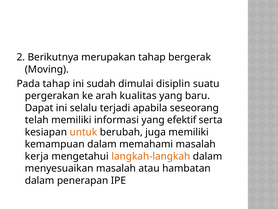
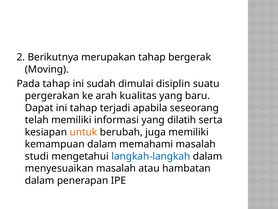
ini selalu: selalu -> tahap (84, 108)
efektif: efektif -> dilatih (182, 120)
kerja: kerja -> studi (37, 156)
langkah-langkah colour: orange -> blue (151, 156)
